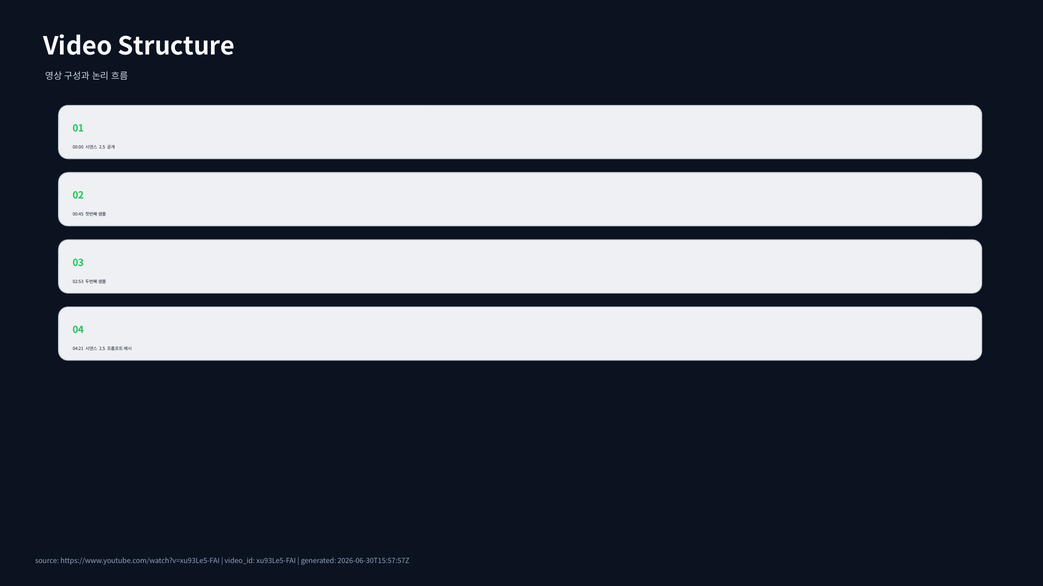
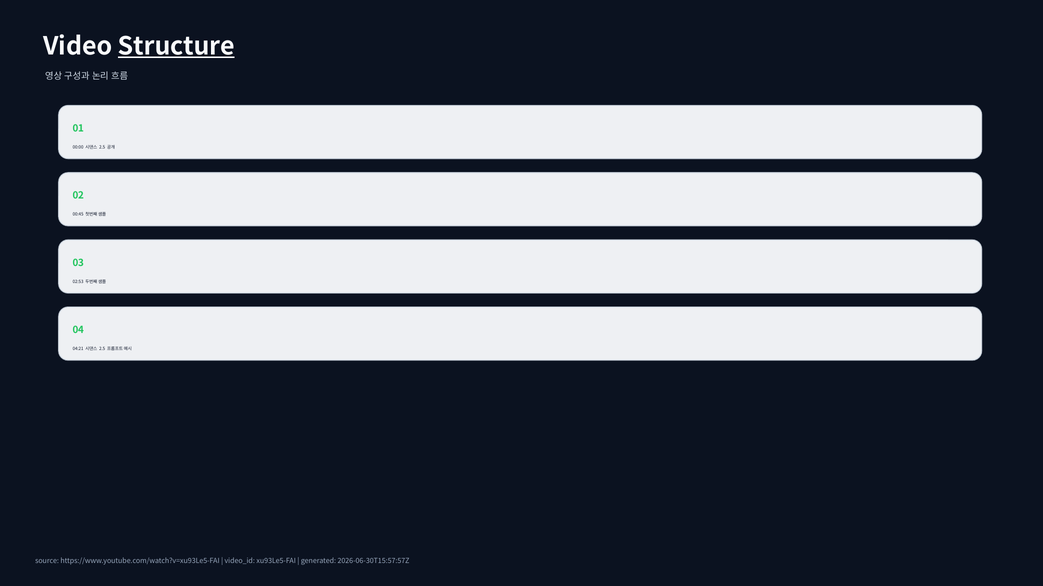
Structure underline: none -> present (176, 47)
